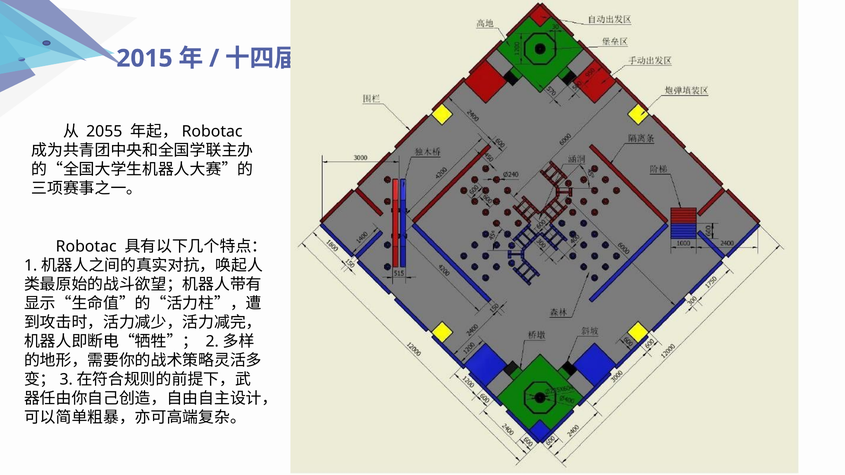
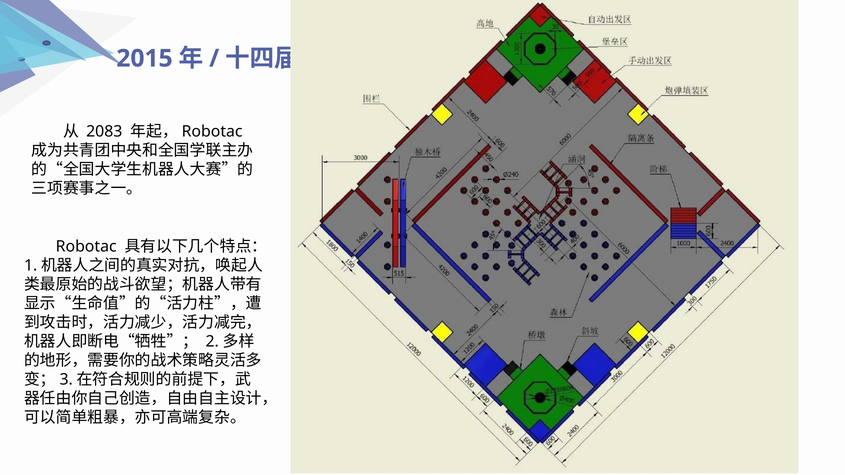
2055: 2055 -> 2083 (104, 132)
